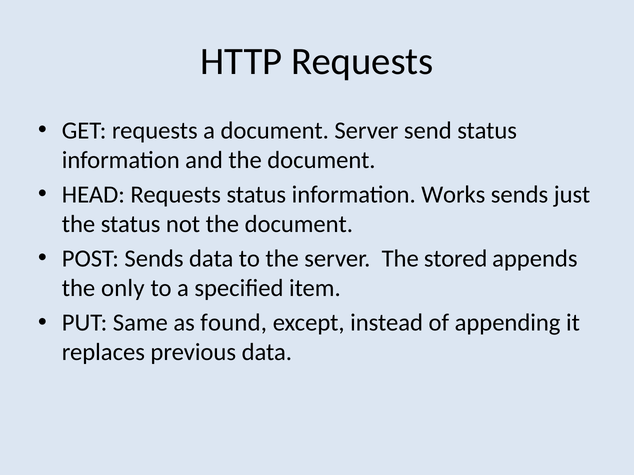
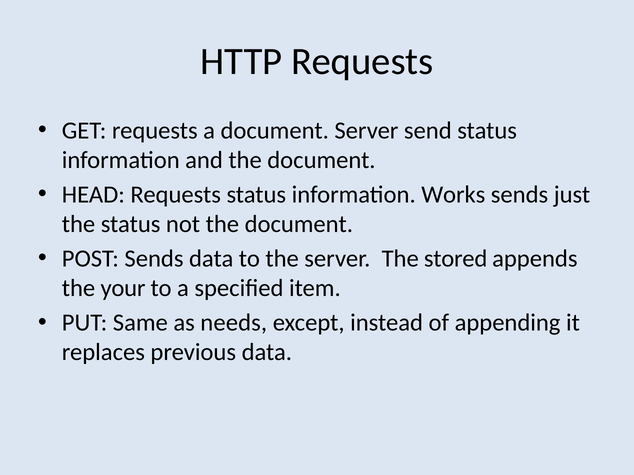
only: only -> your (123, 289)
found: found -> needs (234, 323)
